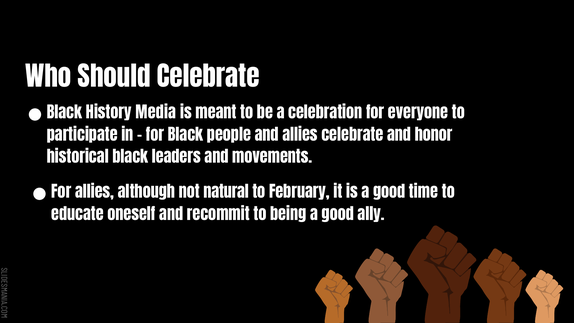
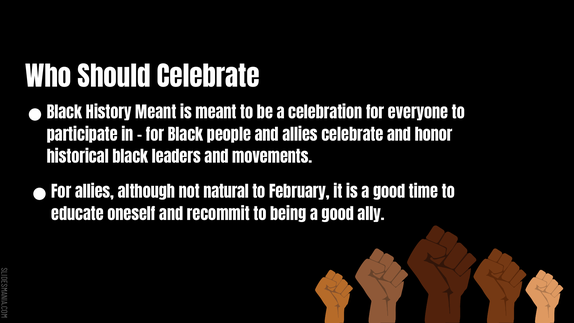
History Media: Media -> Meant (156, 113)
